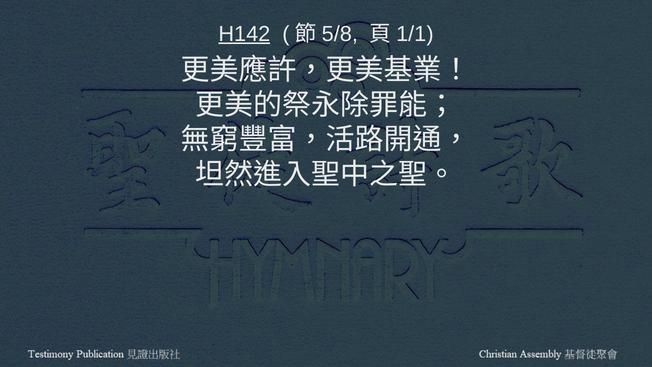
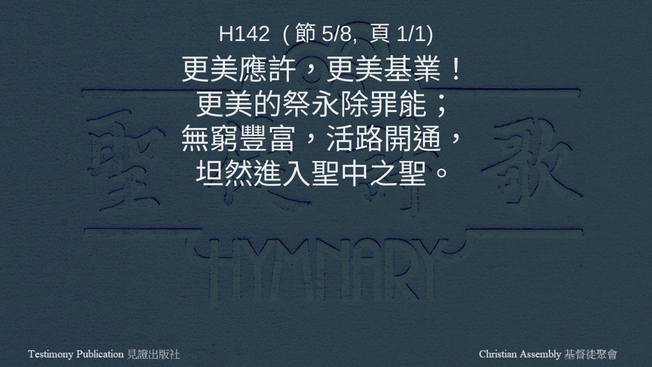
H142 underline: present -> none (244, 34)
